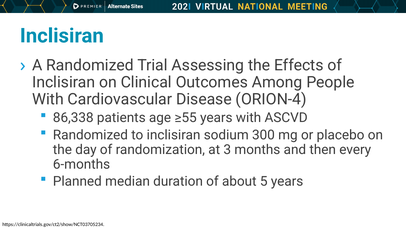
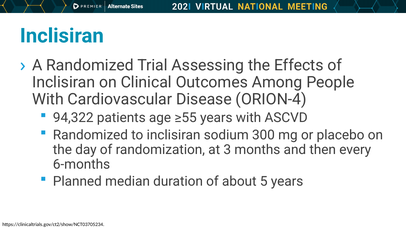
86,338: 86,338 -> 94,322 (73, 118)
